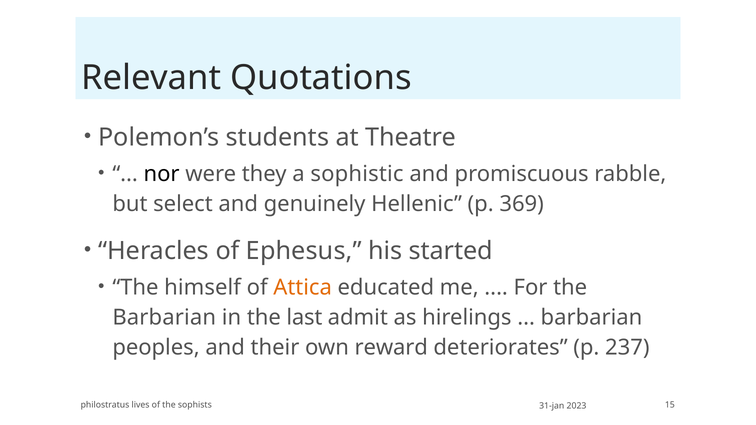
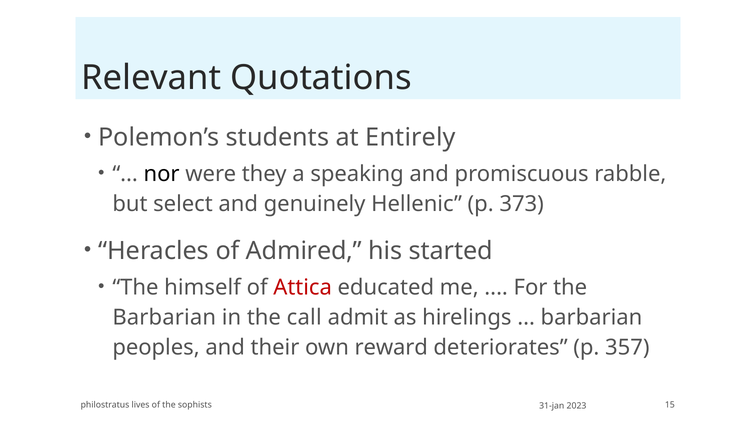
Theatre: Theatre -> Entirely (411, 137)
sophistic: sophistic -> speaking (357, 174)
369: 369 -> 373 (522, 204)
Ephesus: Ephesus -> Admired (304, 251)
Attica colour: orange -> red (303, 288)
last: last -> call (304, 318)
237: 237 -> 357 (627, 348)
